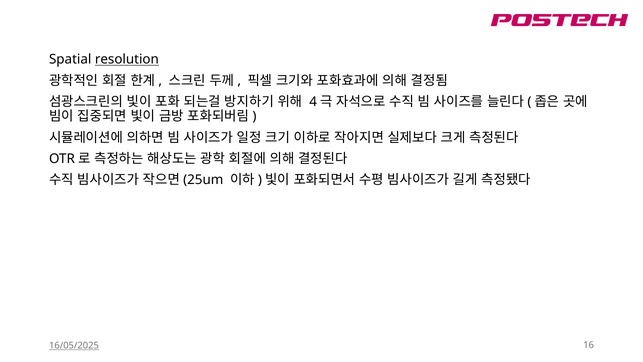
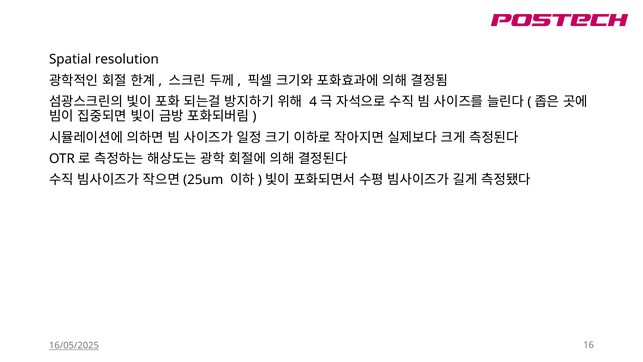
resolution underline: present -> none (127, 59)
